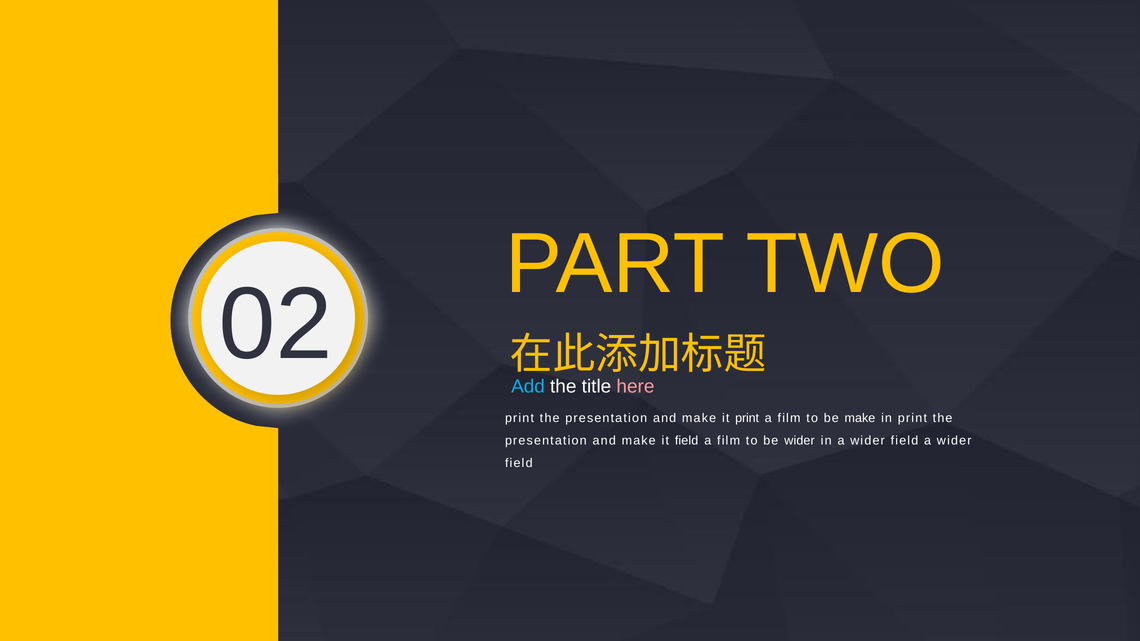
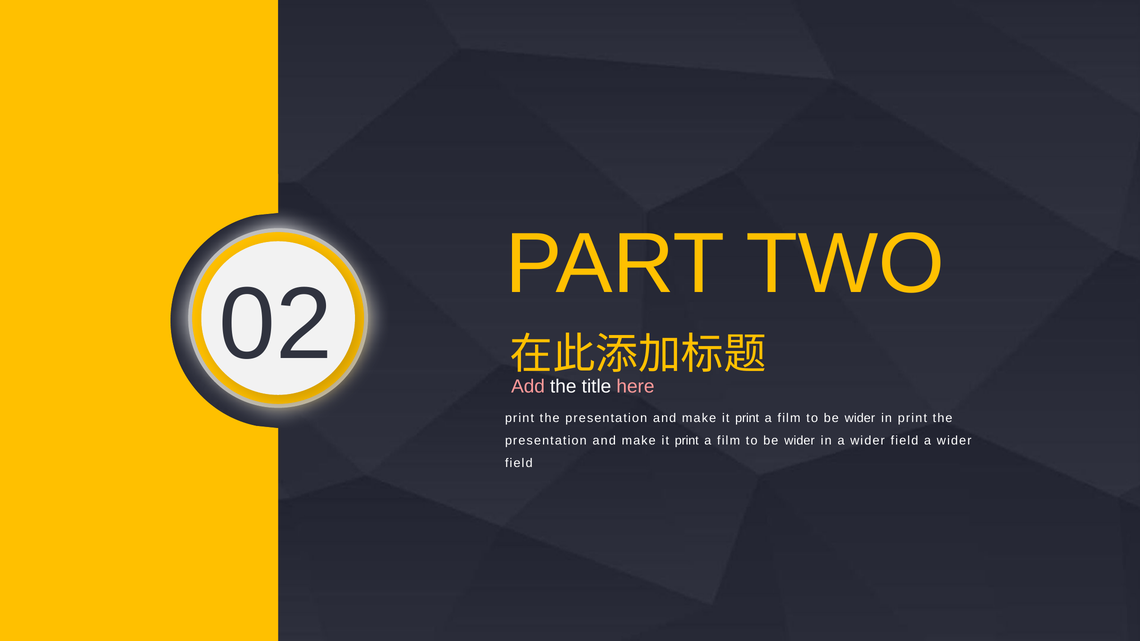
Add colour: light blue -> pink (528, 387)
make: make -> wider (860, 418)
field: field -> print (687, 441)
